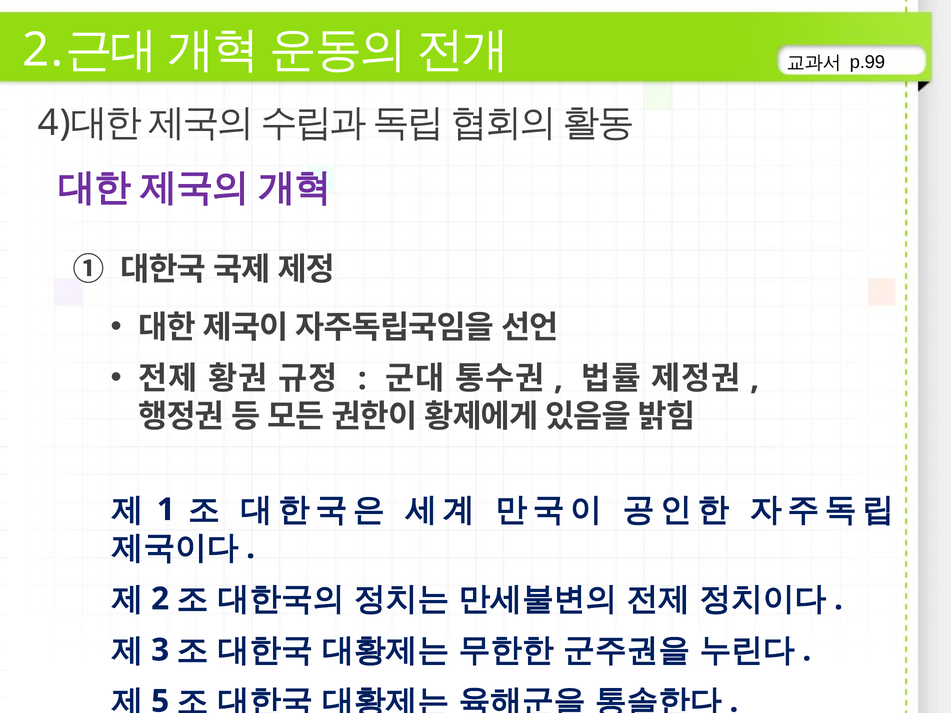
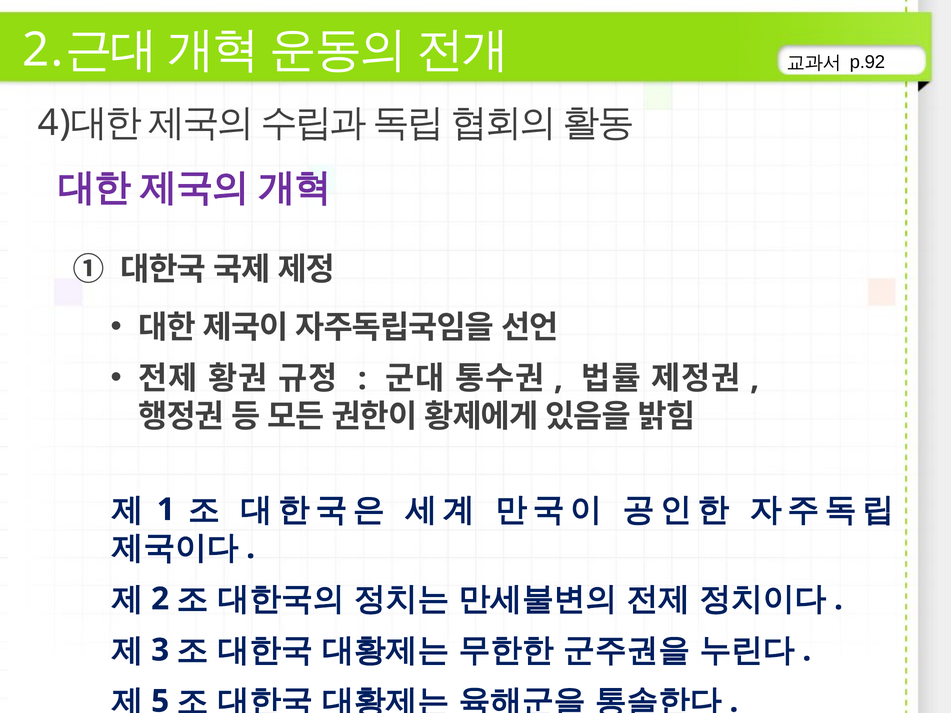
p.99: p.99 -> p.92 (867, 62)
